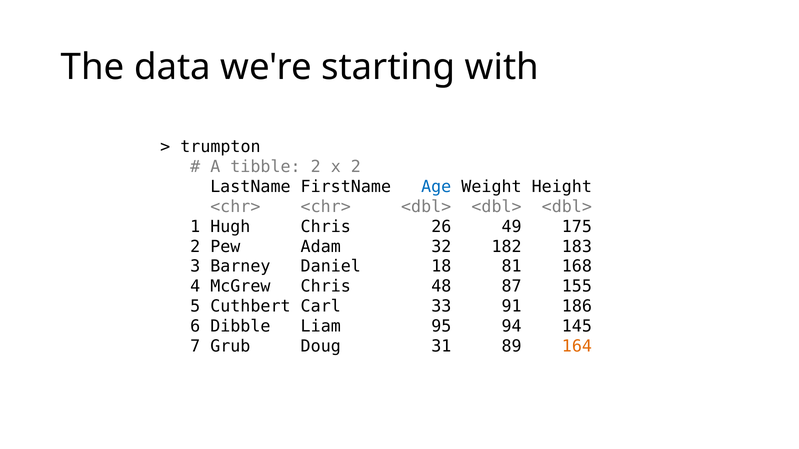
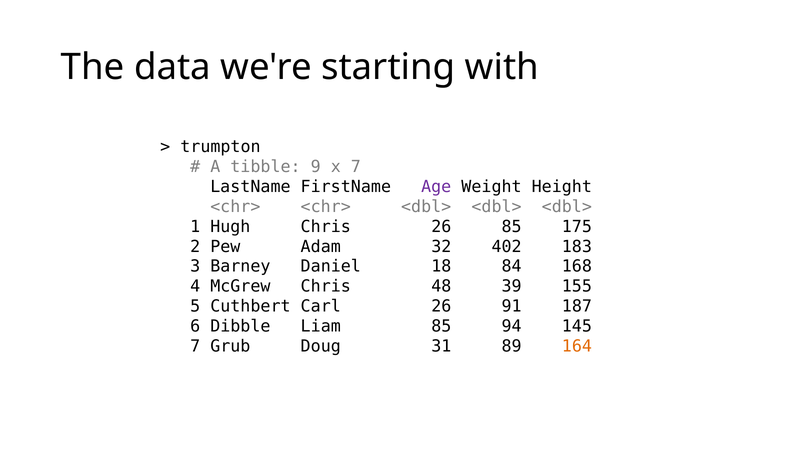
tibble 2: 2 -> 9 (316, 167)
x 2: 2 -> 7 (356, 167)
Age colour: blue -> purple (436, 187)
26 49: 49 -> 85 (512, 227)
182: 182 -> 402 (507, 247)
81: 81 -> 84 (512, 267)
87: 87 -> 39 (512, 287)
Carl 33: 33 -> 26 (441, 307)
186: 186 -> 187 (577, 307)
Liam 95: 95 -> 85 (441, 327)
